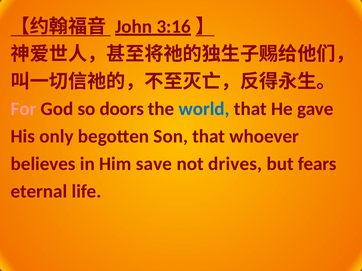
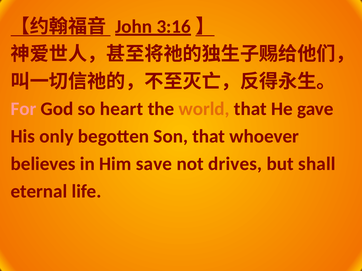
doors: doors -> heart (122, 109)
world colour: blue -> orange (204, 109)
fears: fears -> shall (317, 164)
